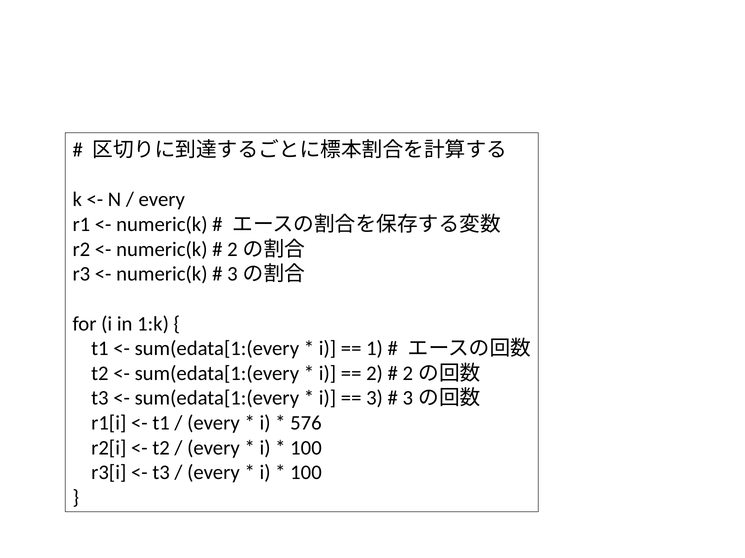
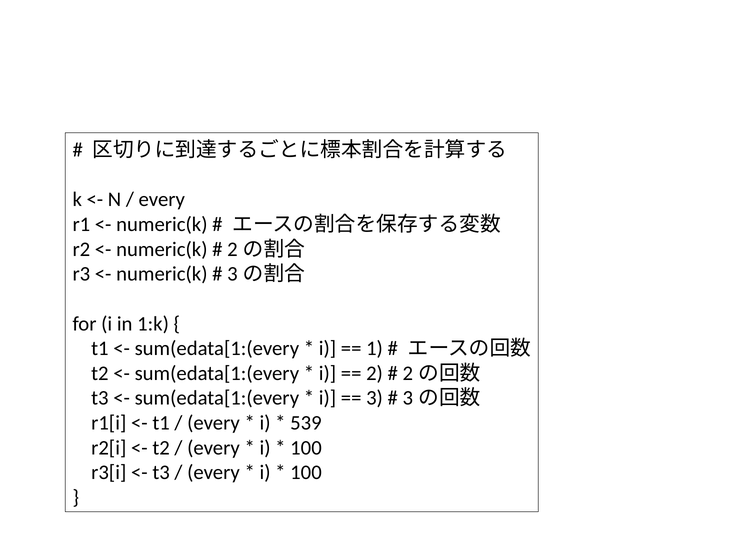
576: 576 -> 539 (306, 424)
